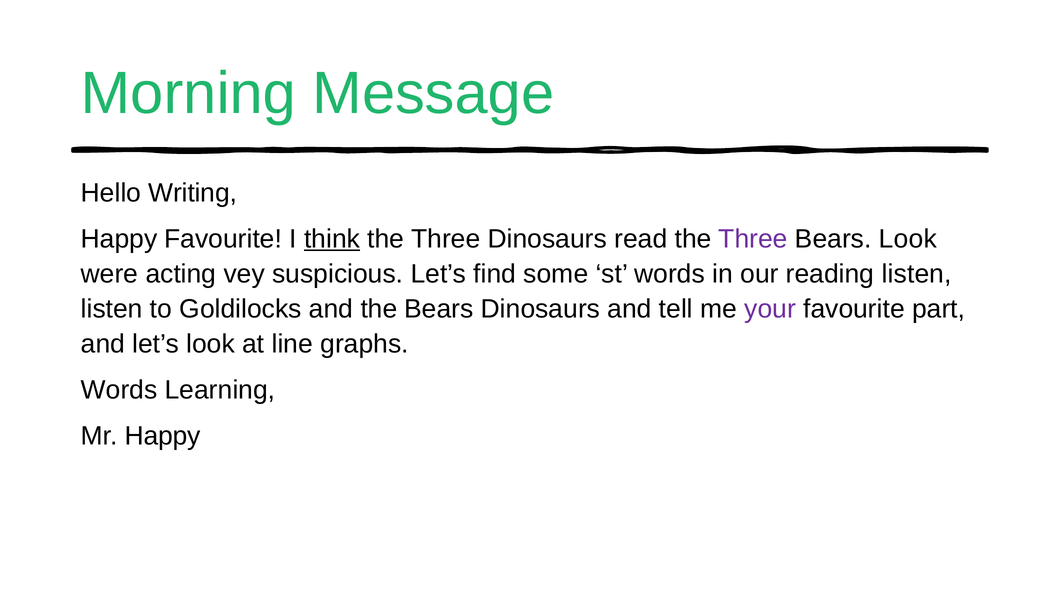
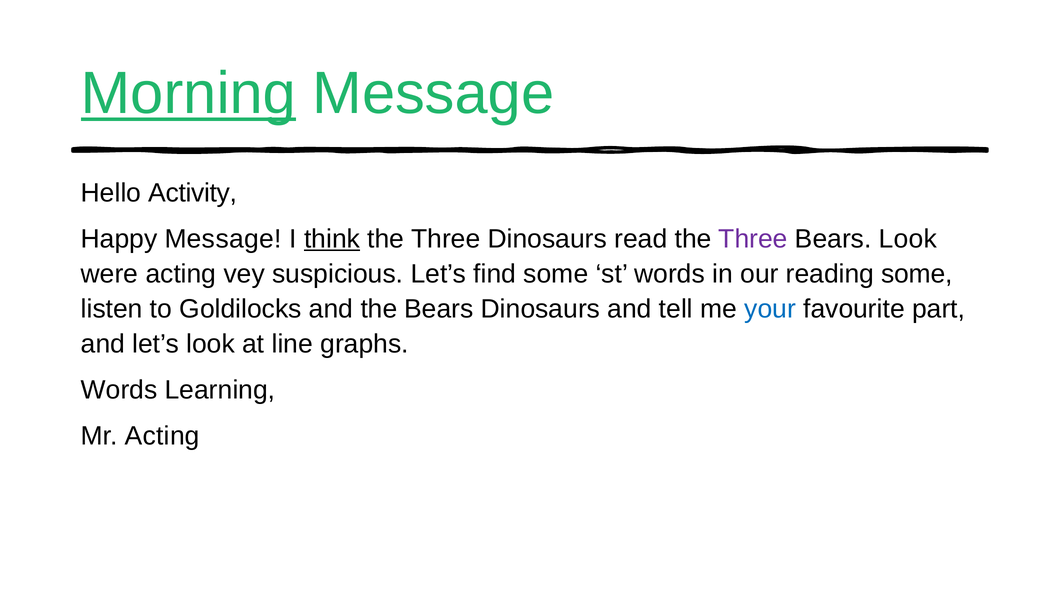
Morning underline: none -> present (188, 94)
Writing: Writing -> Activity (193, 193)
Happy Favourite: Favourite -> Message (223, 239)
reading listen: listen -> some (917, 274)
your colour: purple -> blue (770, 309)
Mr Happy: Happy -> Acting (162, 436)
